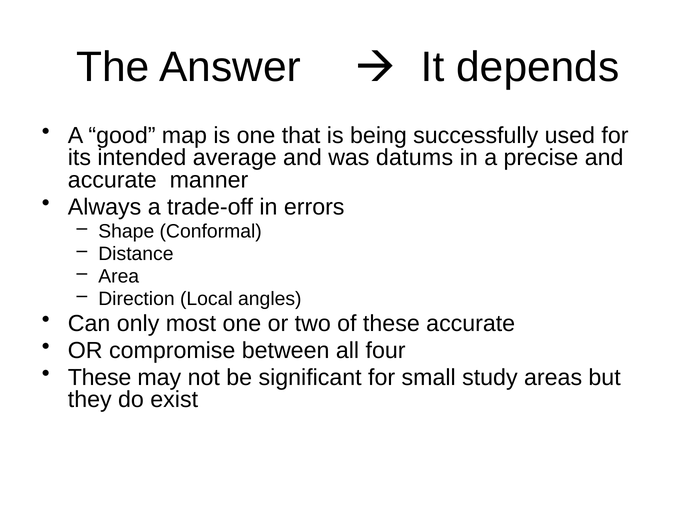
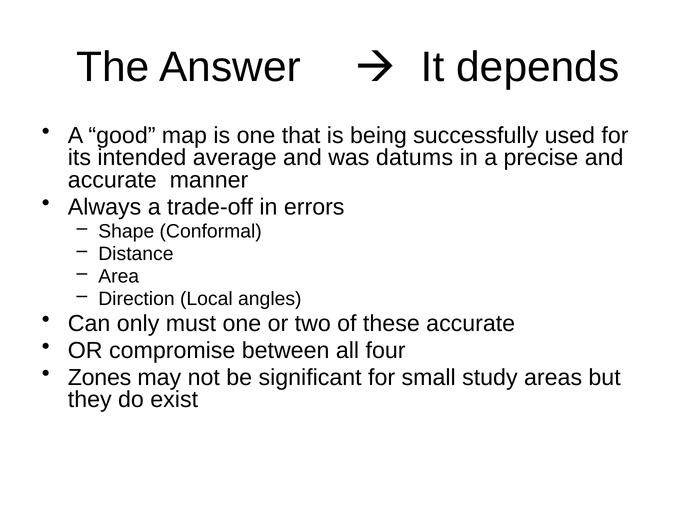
most: most -> must (191, 324)
These: These -> Zones (100, 377)
